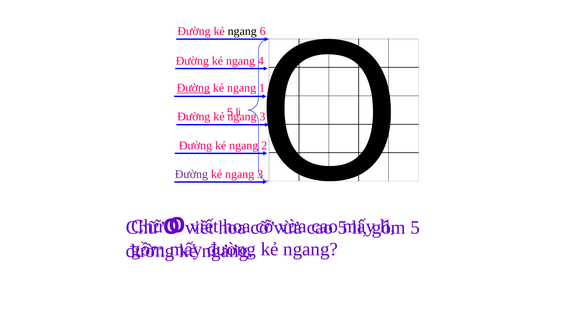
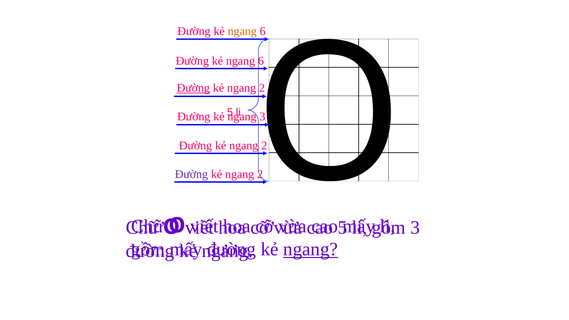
ngang colour: black -> orange (242, 31)
4: 4 -> 6 (261, 61)
1: 1 -> 2 (262, 88)
3: 3 -> 2 (260, 174)
5: 5 -> 3 (415, 228)
ngang underline: none -> present (311, 249)
